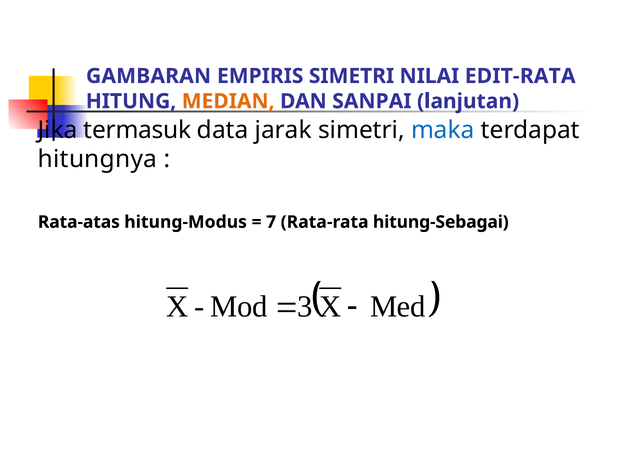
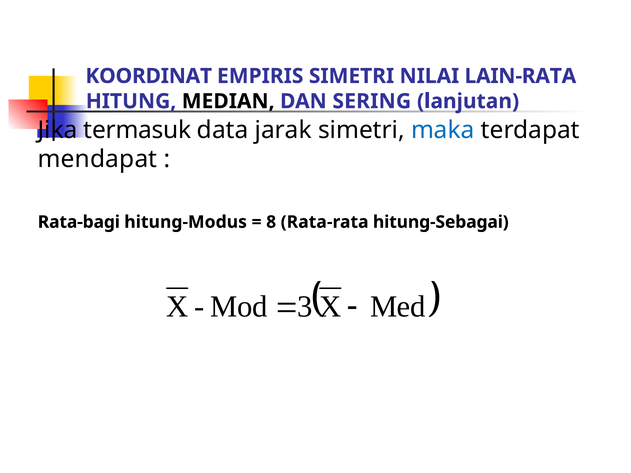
GAMBARAN: GAMBARAN -> KOORDINAT (149, 76)
EDIT-RATA: EDIT-RATA -> LAIN-RATA (520, 76)
MEDIAN colour: orange -> black (228, 101)
SANPAI: SANPAI -> SERING (372, 101)
hitungnya: hitungnya -> mendapat (98, 159)
Rata-atas: Rata-atas -> Rata-bagi (79, 222)
7: 7 -> 8 (271, 222)
